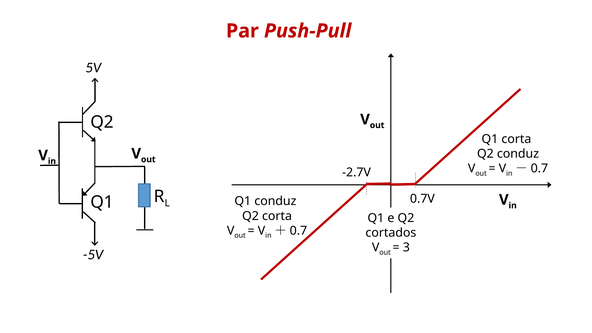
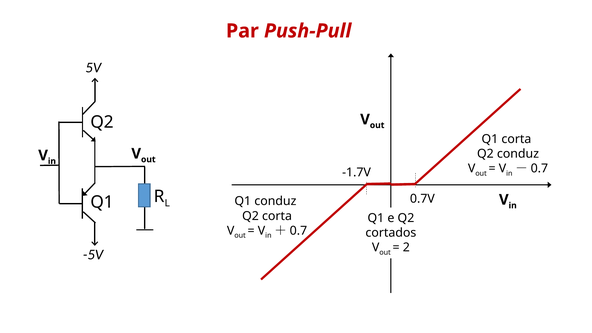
-2.7V: -2.7V -> -1.7V (356, 173)
3: 3 -> 2 (406, 248)
